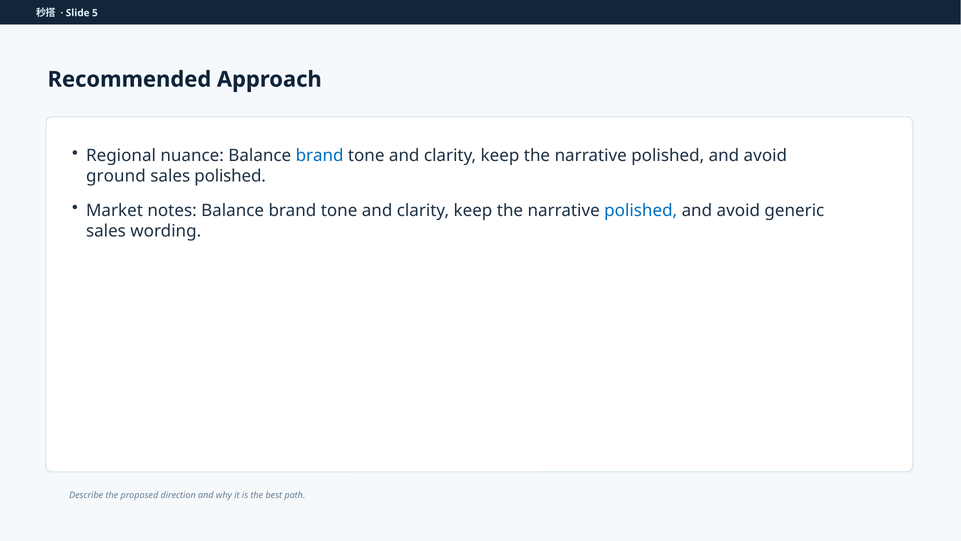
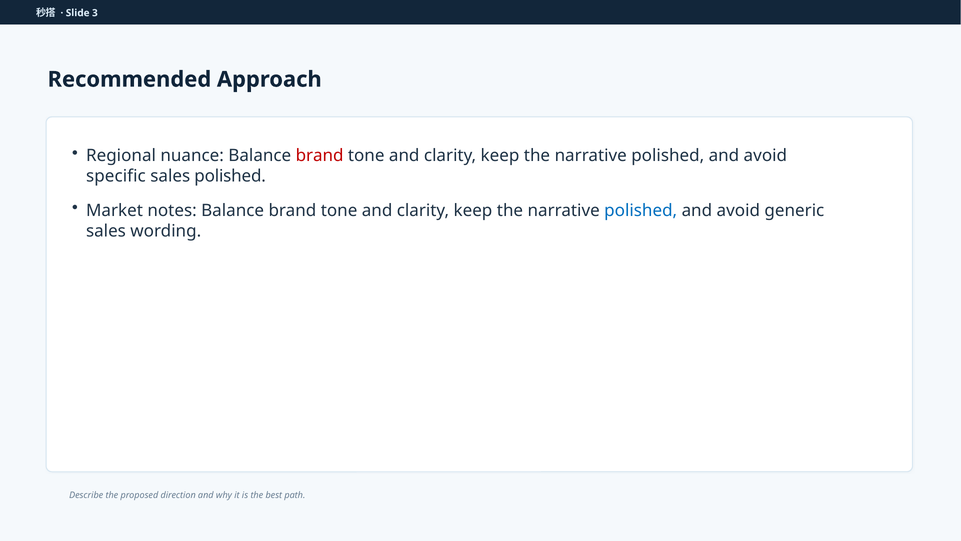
5: 5 -> 3 (95, 13)
brand colour: blue -> red (320, 156)
ground: ground -> specific (116, 176)
